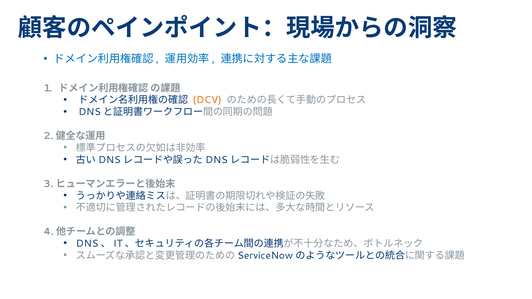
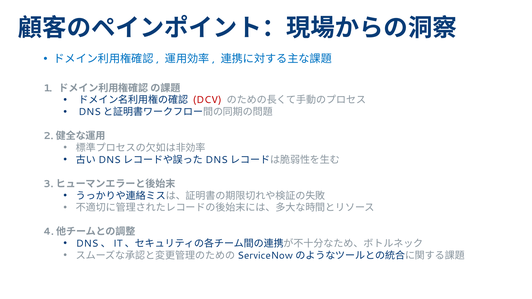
DCV colour: orange -> red (207, 100)
